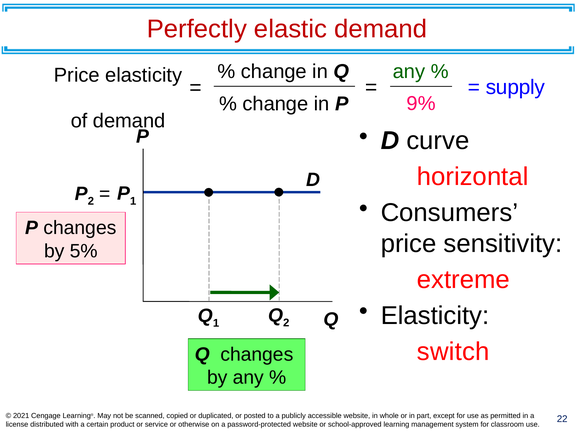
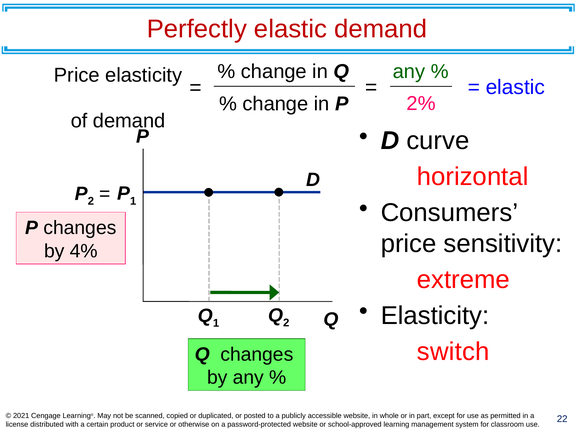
supply: supply -> elastic (515, 87)
9%: 9% -> 2% (421, 104)
5%: 5% -> 4% (84, 251)
